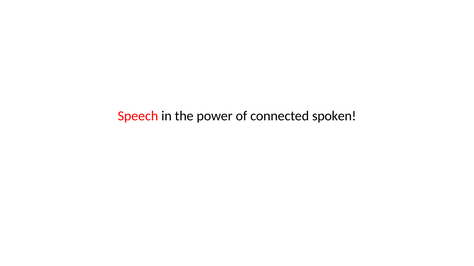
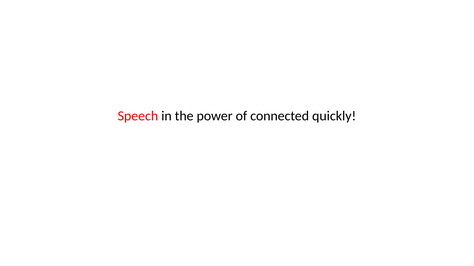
spoken: spoken -> quickly (334, 116)
